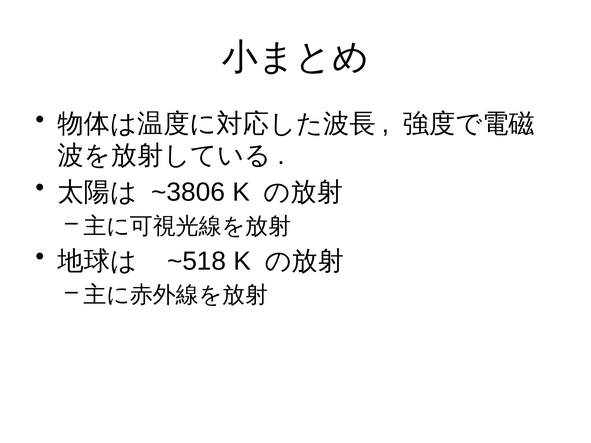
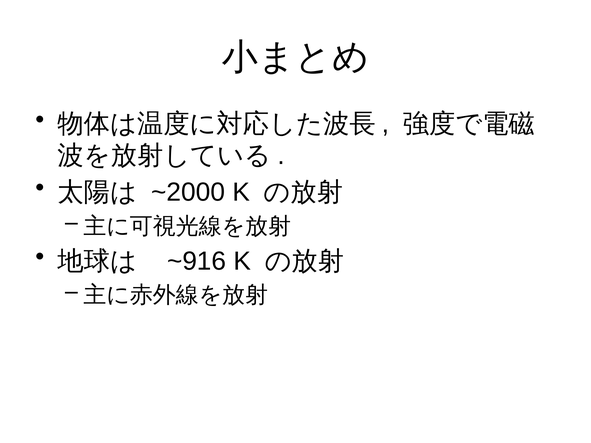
~3806: ~3806 -> ~2000 (188, 192)
~518: ~518 -> ~916 (197, 261)
